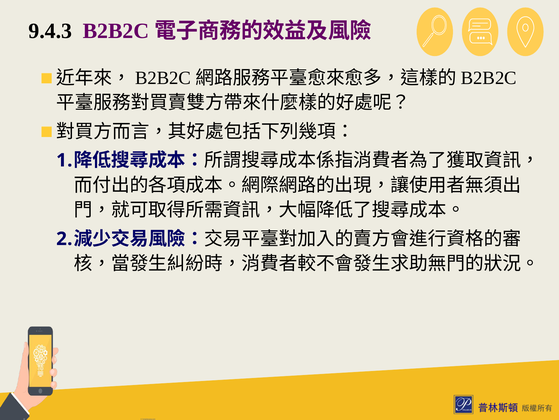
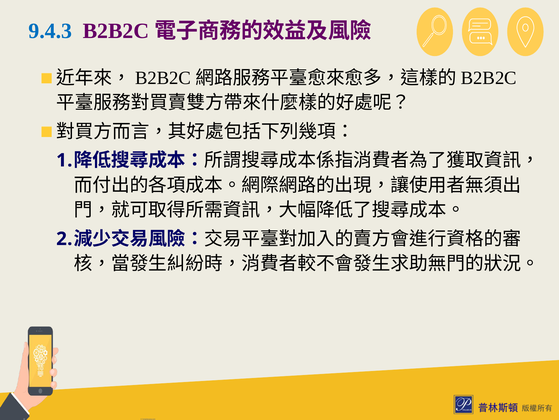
9.4.3 colour: black -> blue (50, 31)
